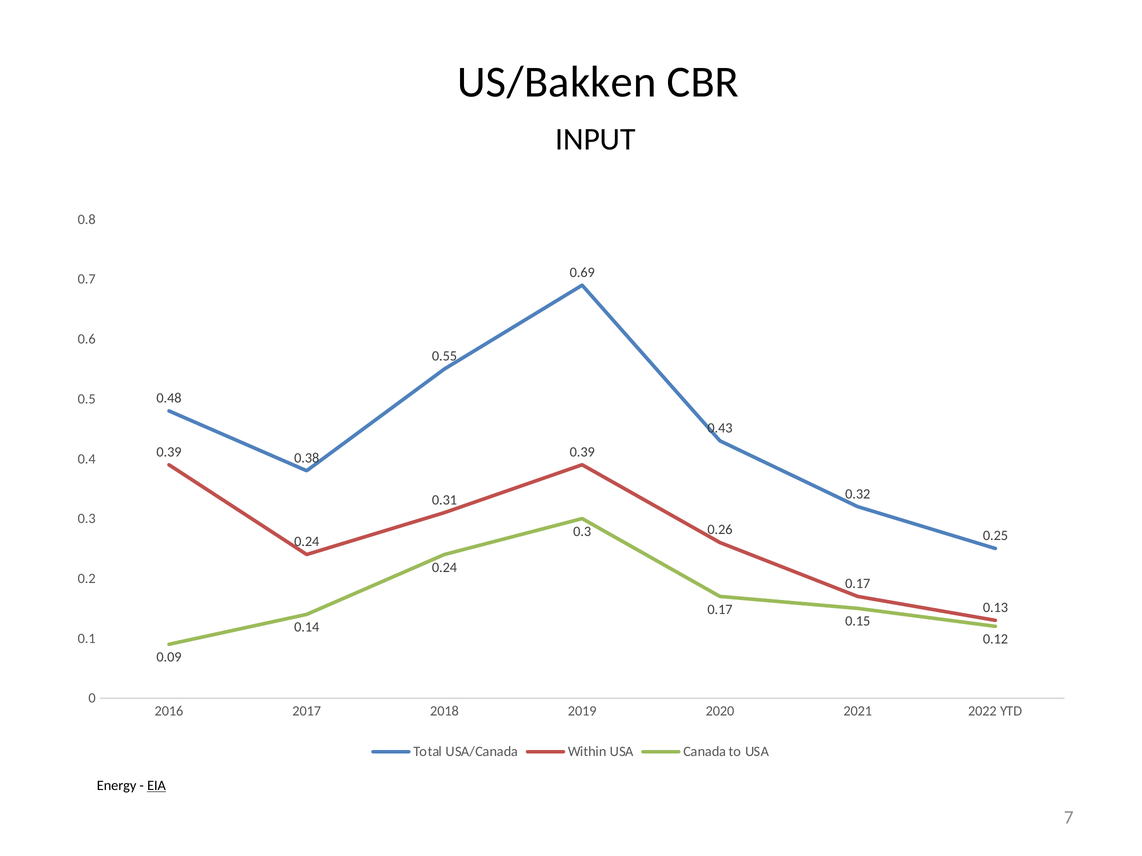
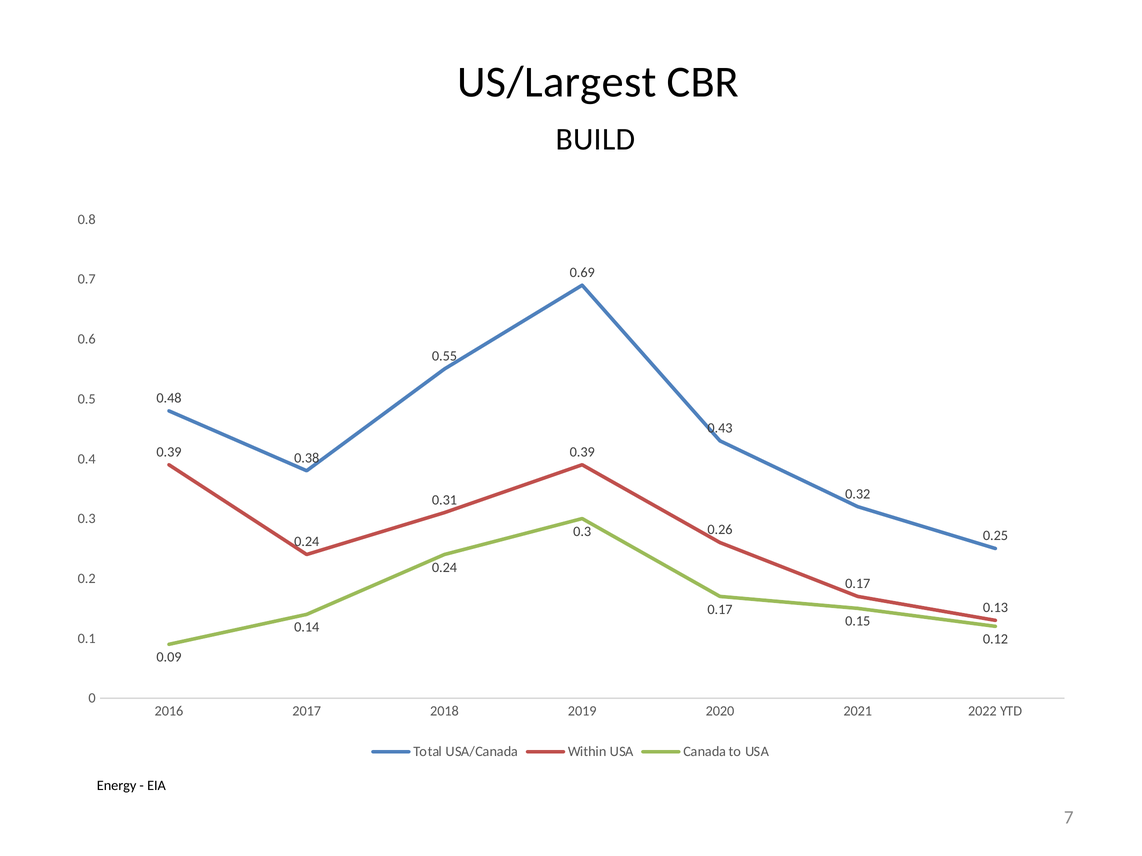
US/Bakken: US/Bakken -> US/Largest (557, 82)
INPUT: INPUT -> BUILD (595, 140)
EIA underline: present -> none (156, 786)
